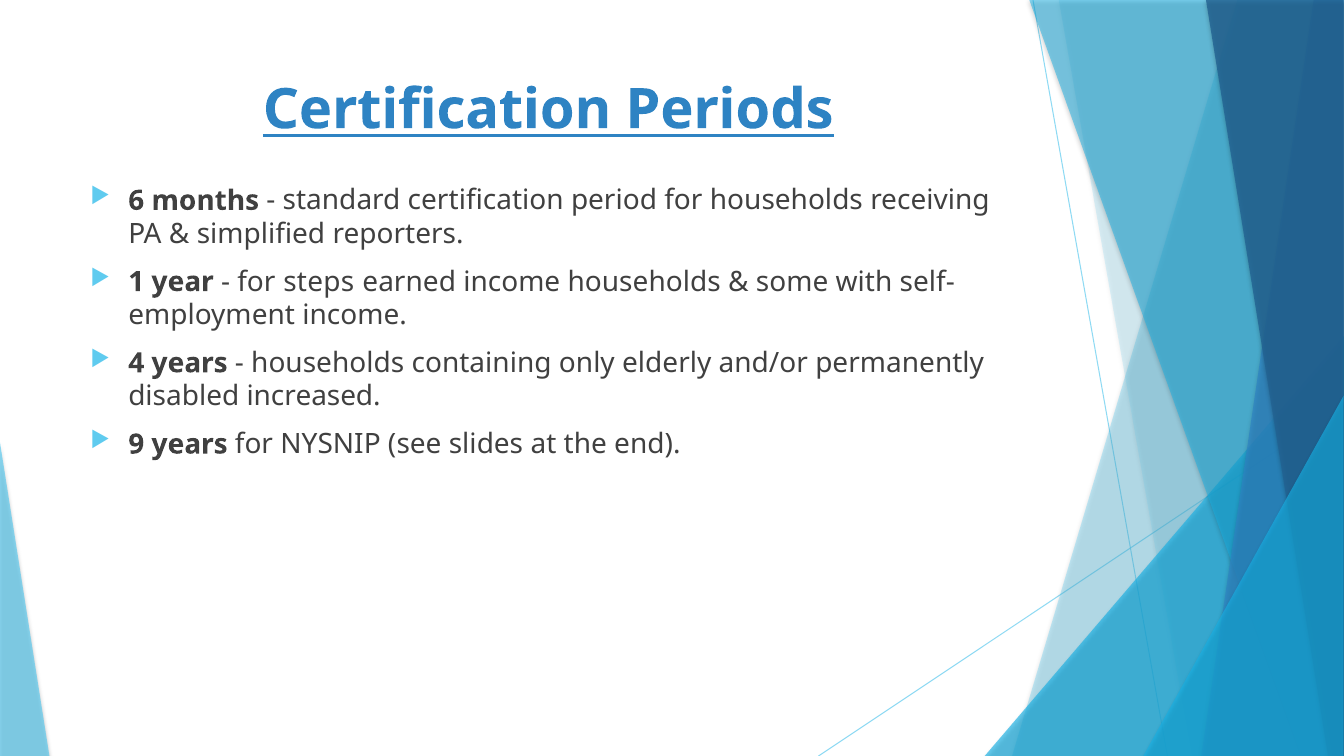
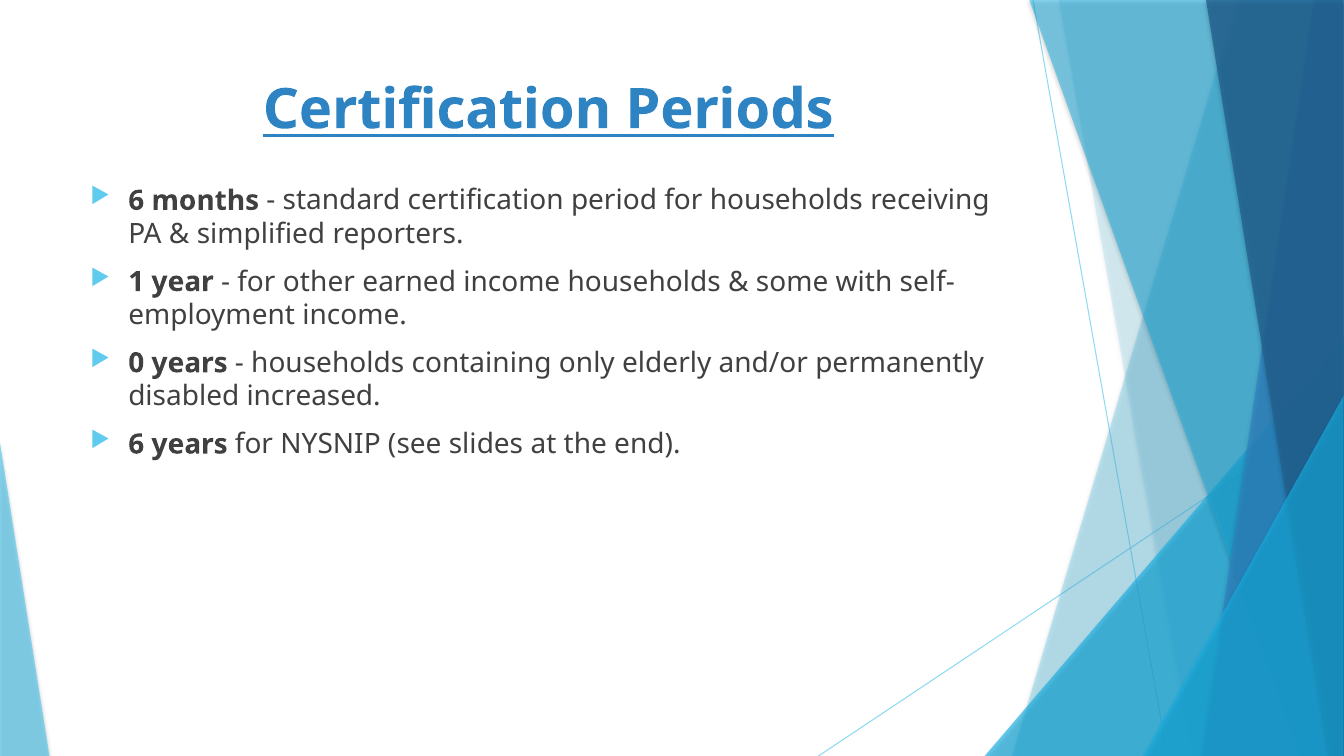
steps: steps -> other (319, 282)
4: 4 -> 0 (136, 363)
9: 9 -> 6 (136, 444)
